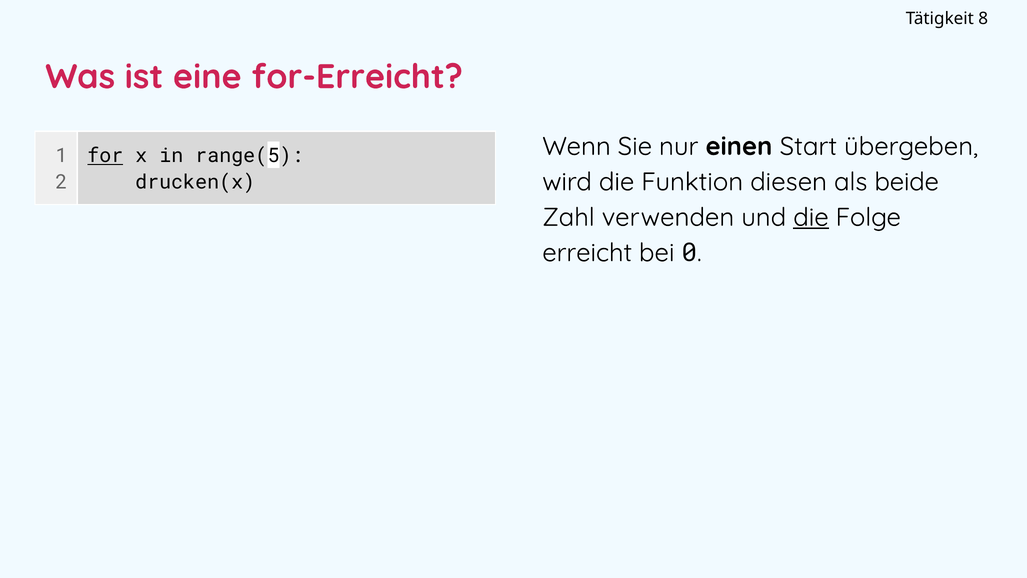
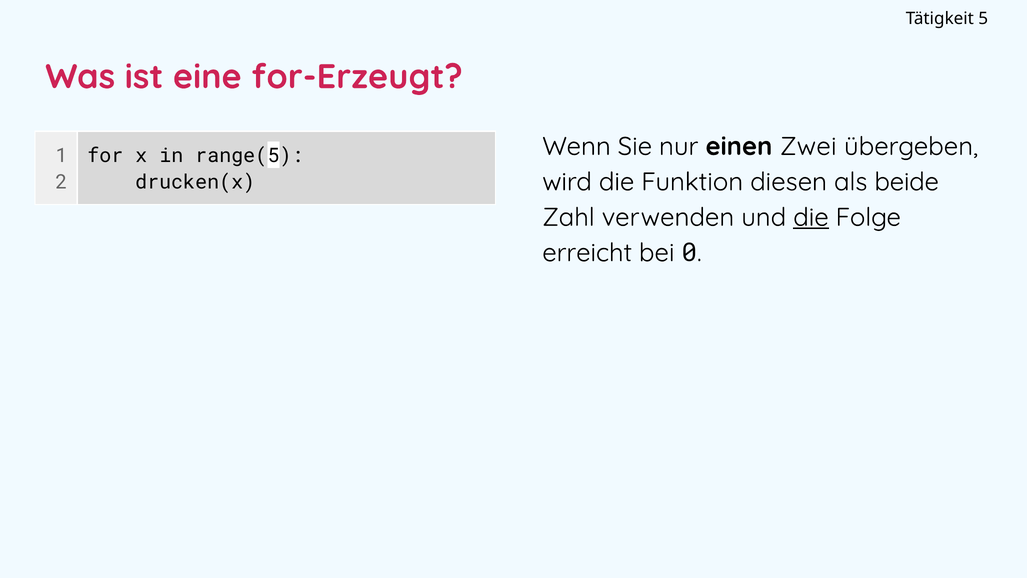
8: 8 -> 5 (983, 19)
for-Erreicht: for-Erreicht -> for-Erzeugt (357, 77)
Start: Start -> Zwei (808, 146)
for underline: present -> none (105, 156)
